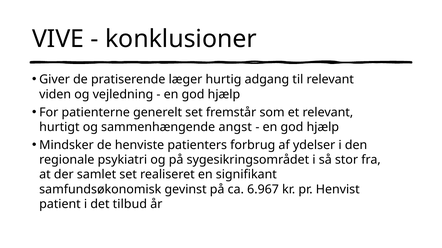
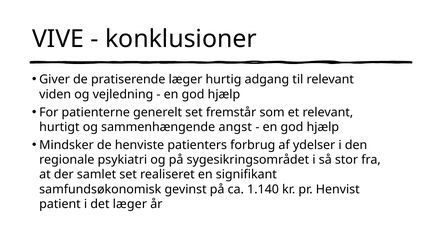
6.967: 6.967 -> 1.140 (263, 190)
det tilbud: tilbud -> læger (130, 205)
